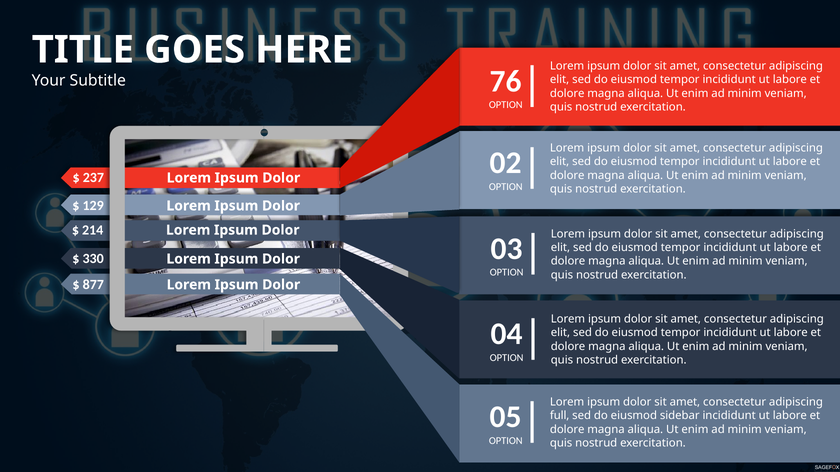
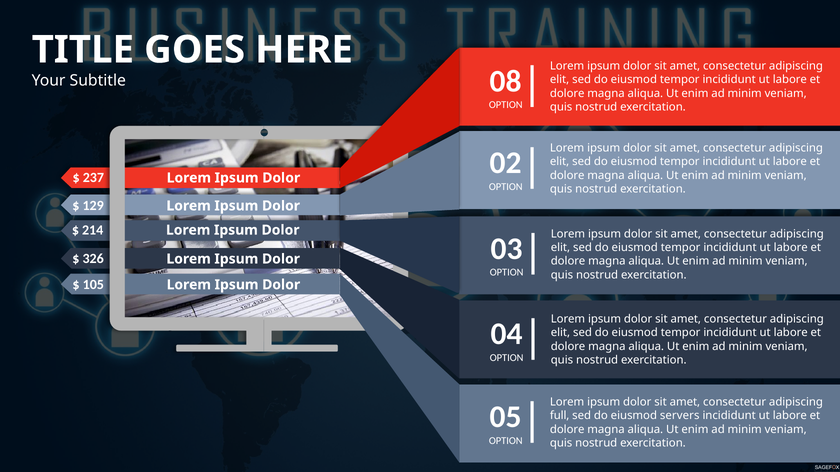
76: 76 -> 08 (506, 81)
330: 330 -> 326 (93, 259)
877: 877 -> 105 (93, 285)
sidebar: sidebar -> servers (680, 416)
